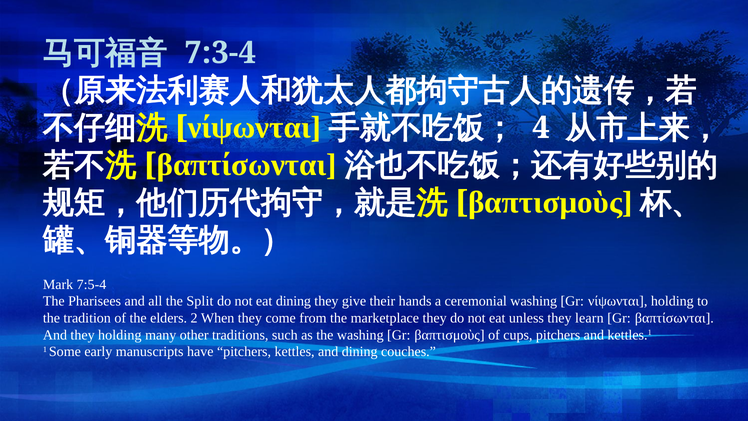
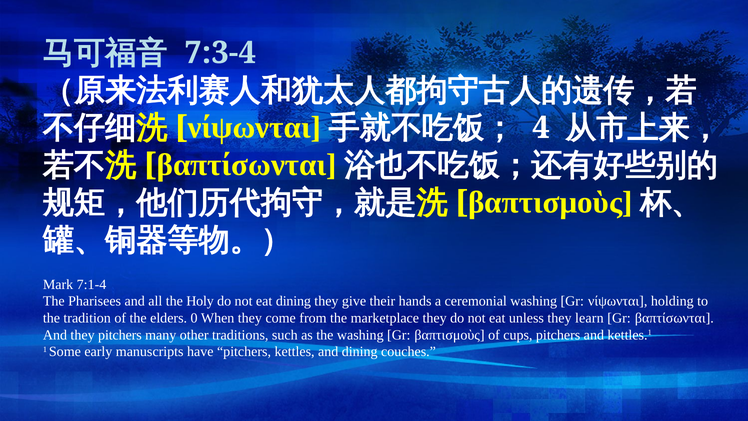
7:5-4: 7:5-4 -> 7:1-4 (92, 284)
Split: Split -> Holy (200, 301)
2: 2 -> 0 (194, 318)
they holding: holding -> pitchers (120, 335)
